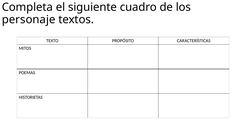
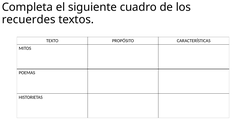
personaje: personaje -> recuerdes (29, 19)
